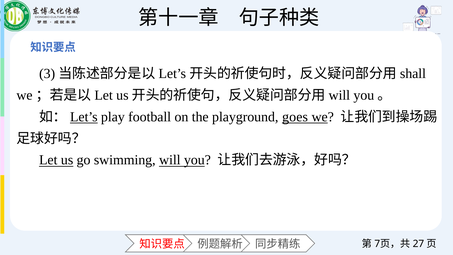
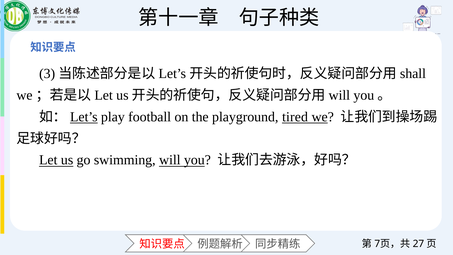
goes: goes -> tired (295, 117)
